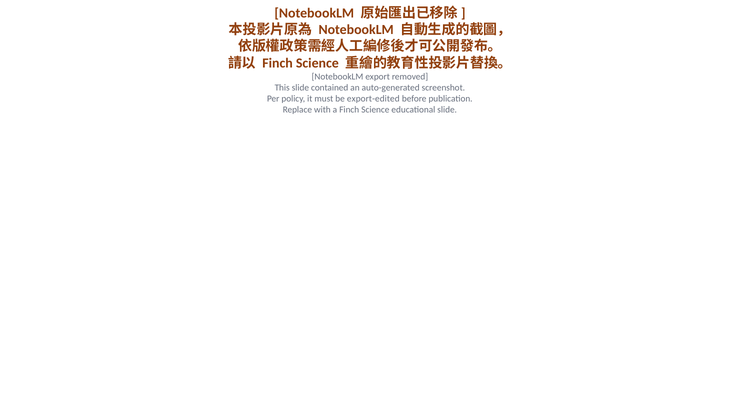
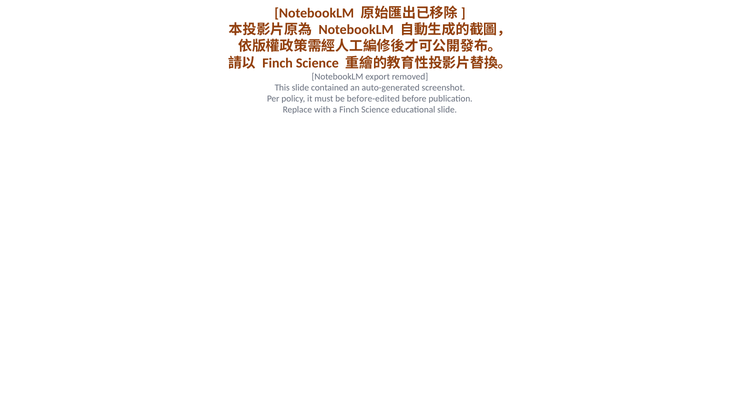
export-edited: export-edited -> before-edited (373, 99)
